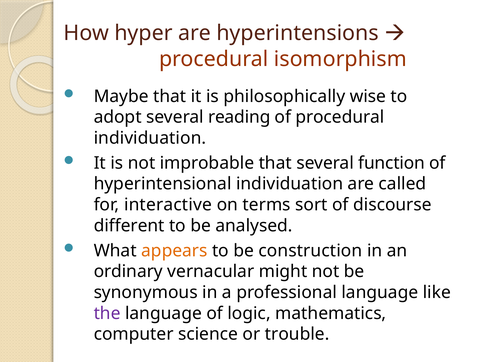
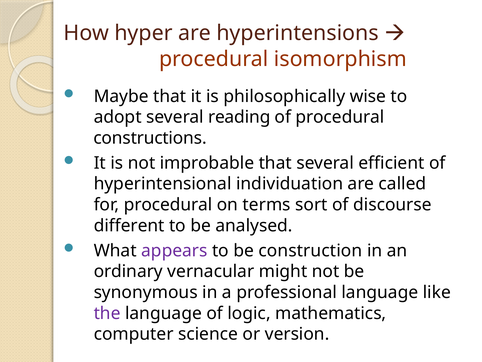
individuation: individuation -> constructions (150, 138)
function: function -> efficient (392, 163)
for interactive: interactive -> procedural (168, 205)
appears colour: orange -> purple (174, 250)
trouble: trouble -> version (297, 334)
